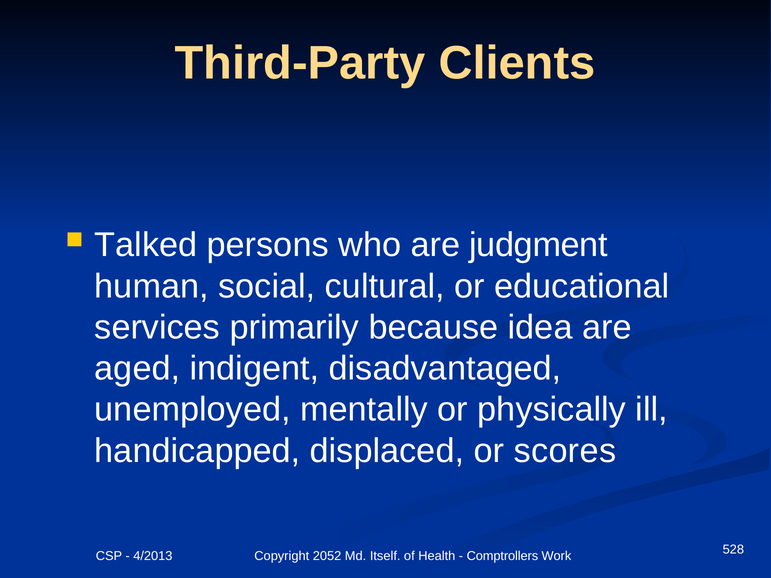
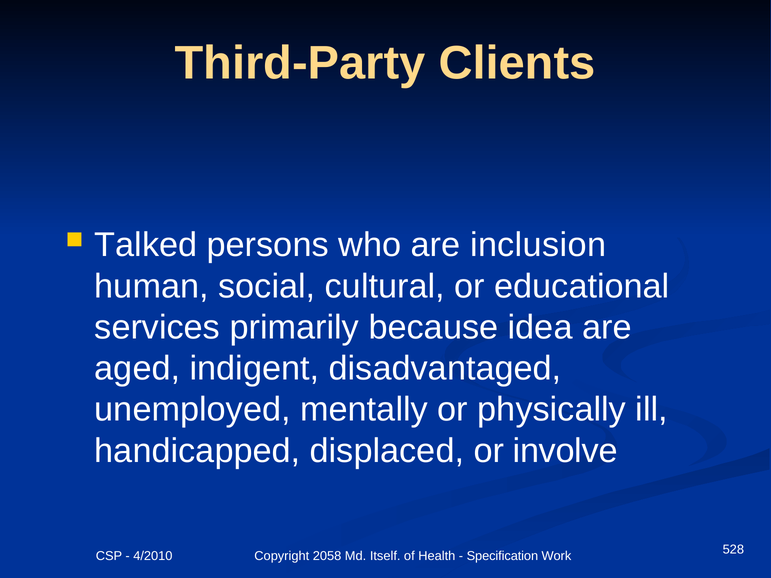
judgment: judgment -> inclusion (538, 245)
scores: scores -> involve (565, 451)
4/2013: 4/2013 -> 4/2010 (153, 556)
2052: 2052 -> 2058 (327, 556)
Comptrollers: Comptrollers -> Specification (502, 556)
